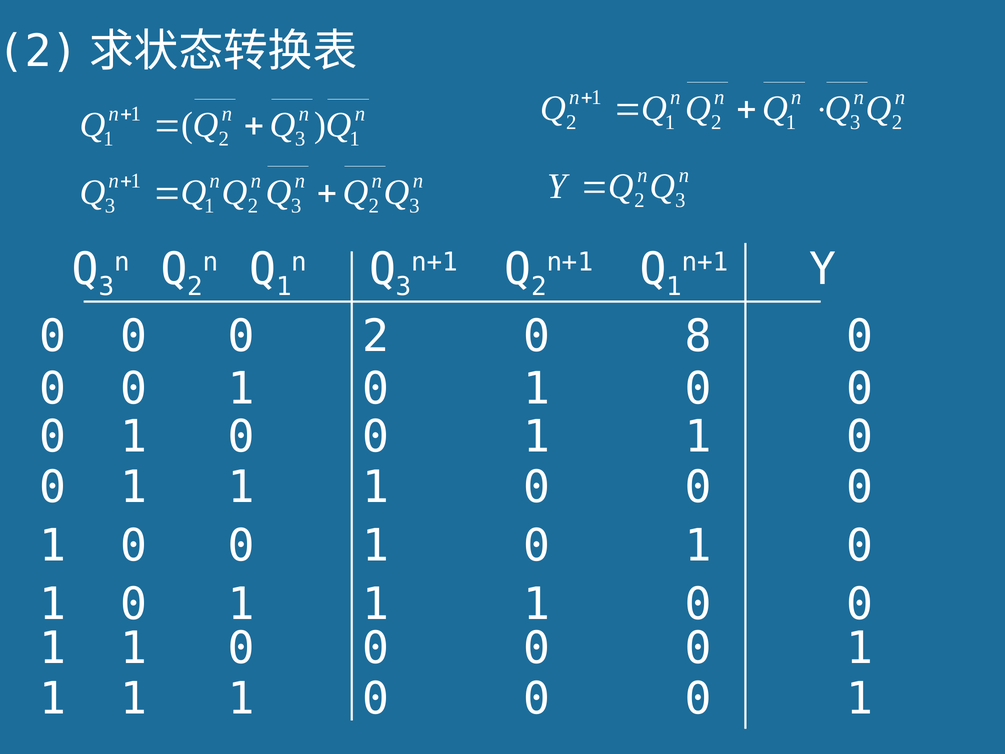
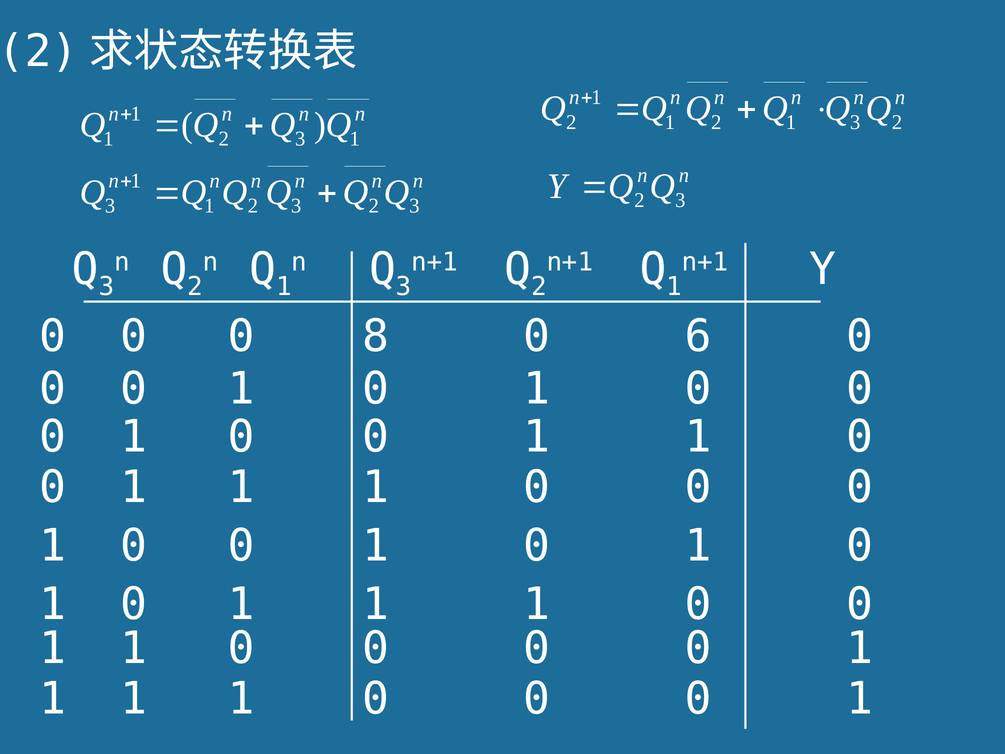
0 2: 2 -> 8 (376, 336)
8: 8 -> 6 (698, 336)
